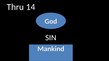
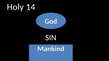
Thru: Thru -> Holy (15, 7)
